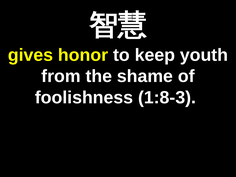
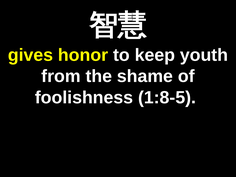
1:8-3: 1:8-3 -> 1:8-5 (167, 98)
